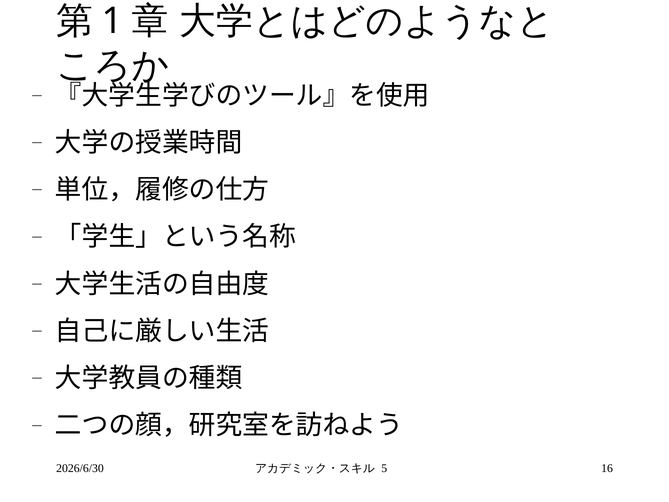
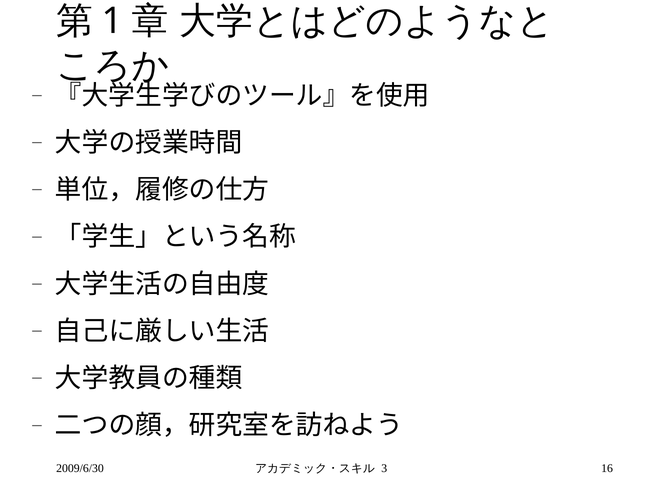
2026/6/30: 2026/6/30 -> 2009/6/30 (80, 468)
5: 5 -> 3 (384, 468)
